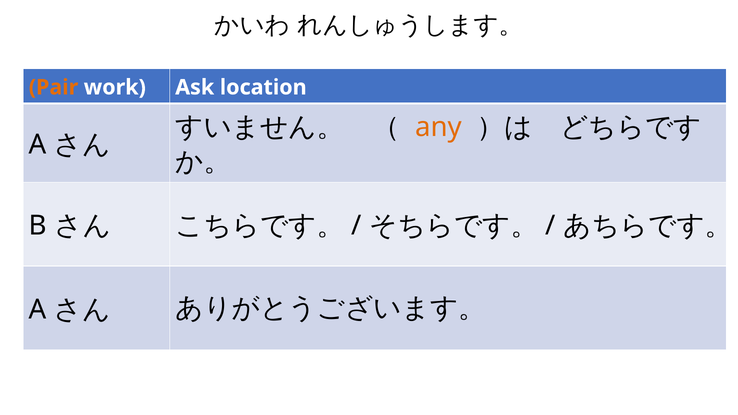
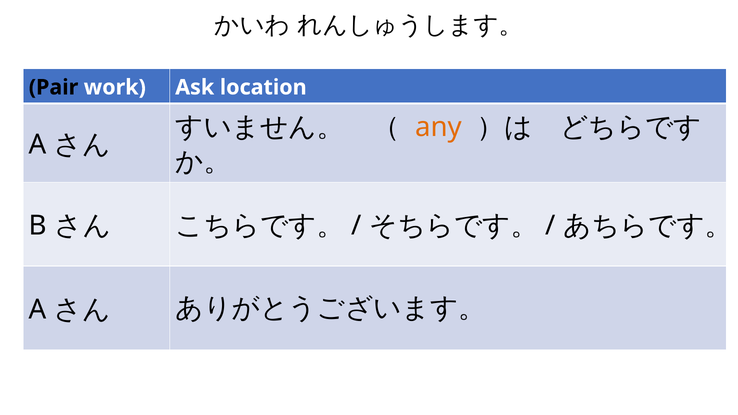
Pair colour: orange -> black (54, 87)
